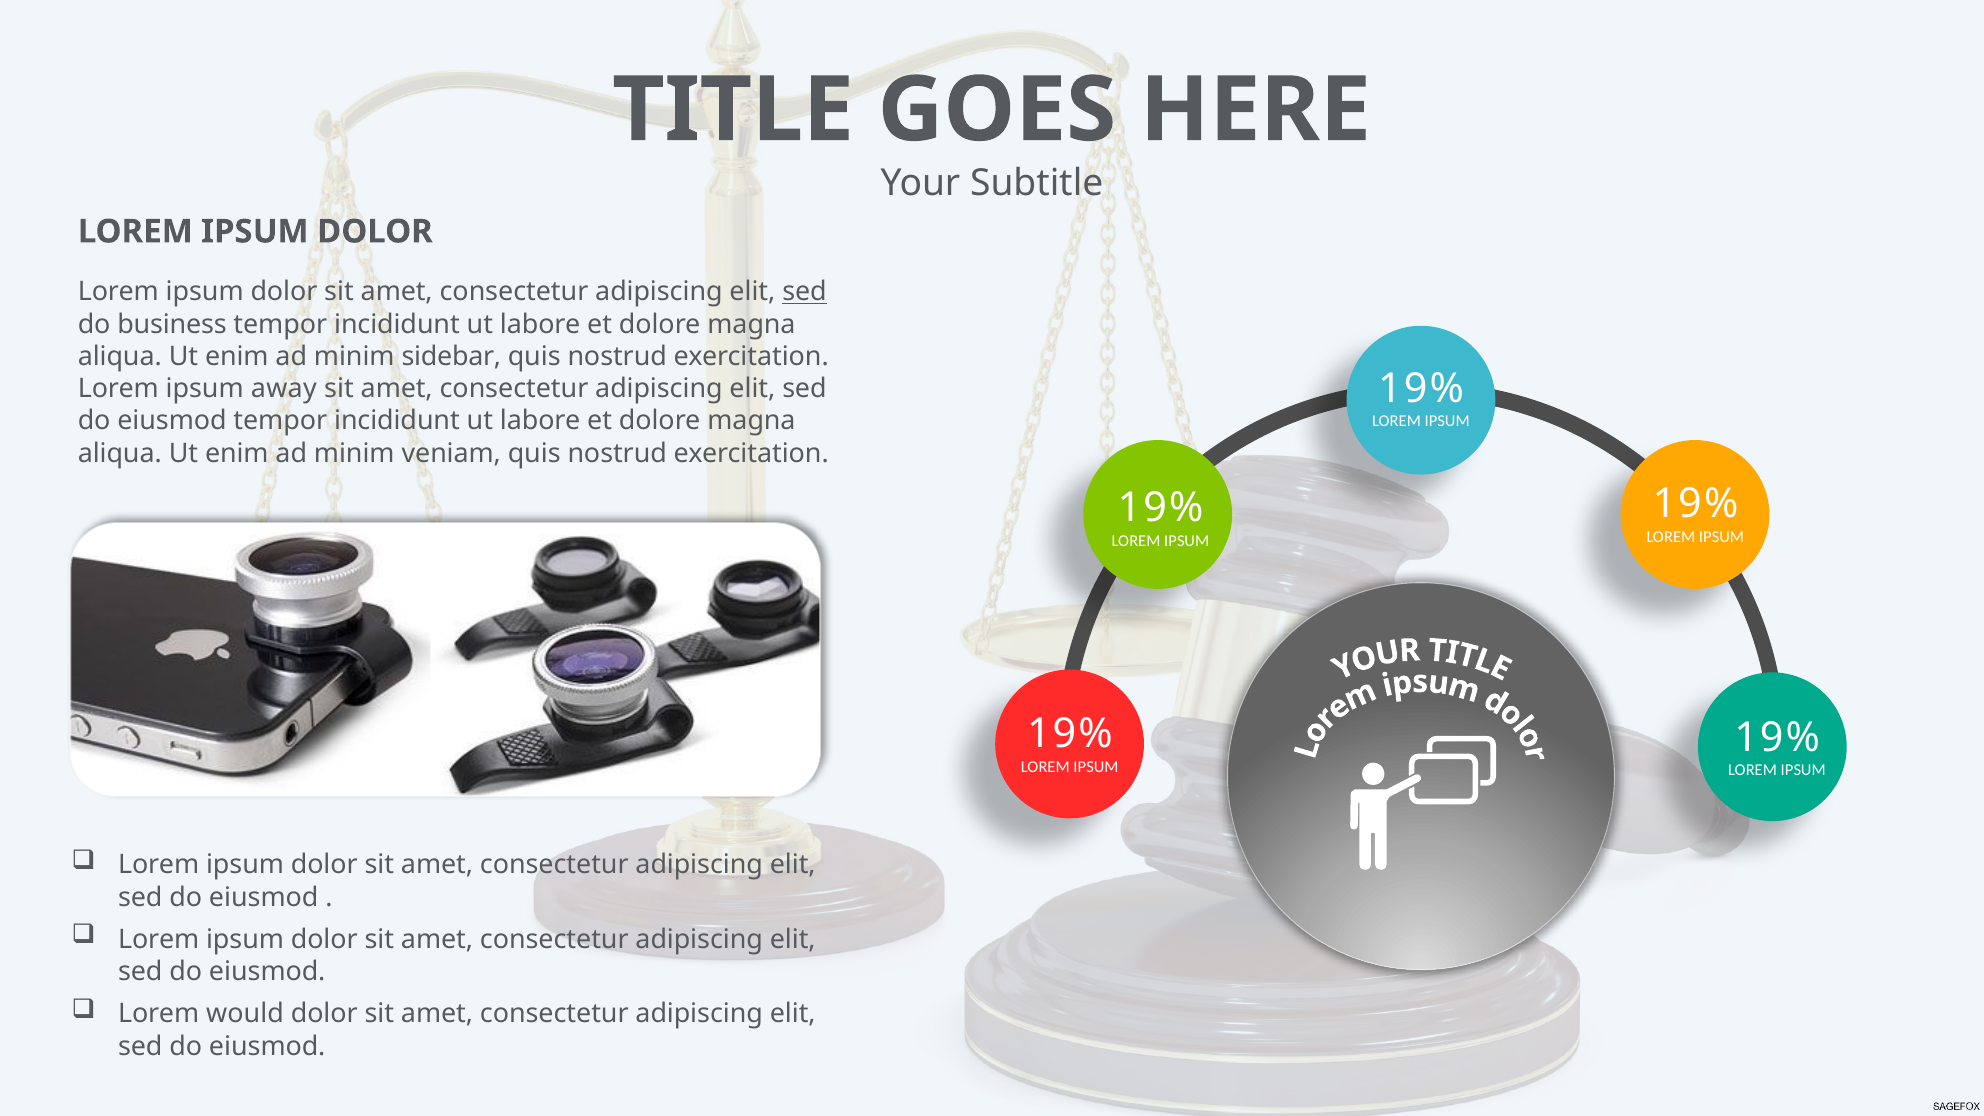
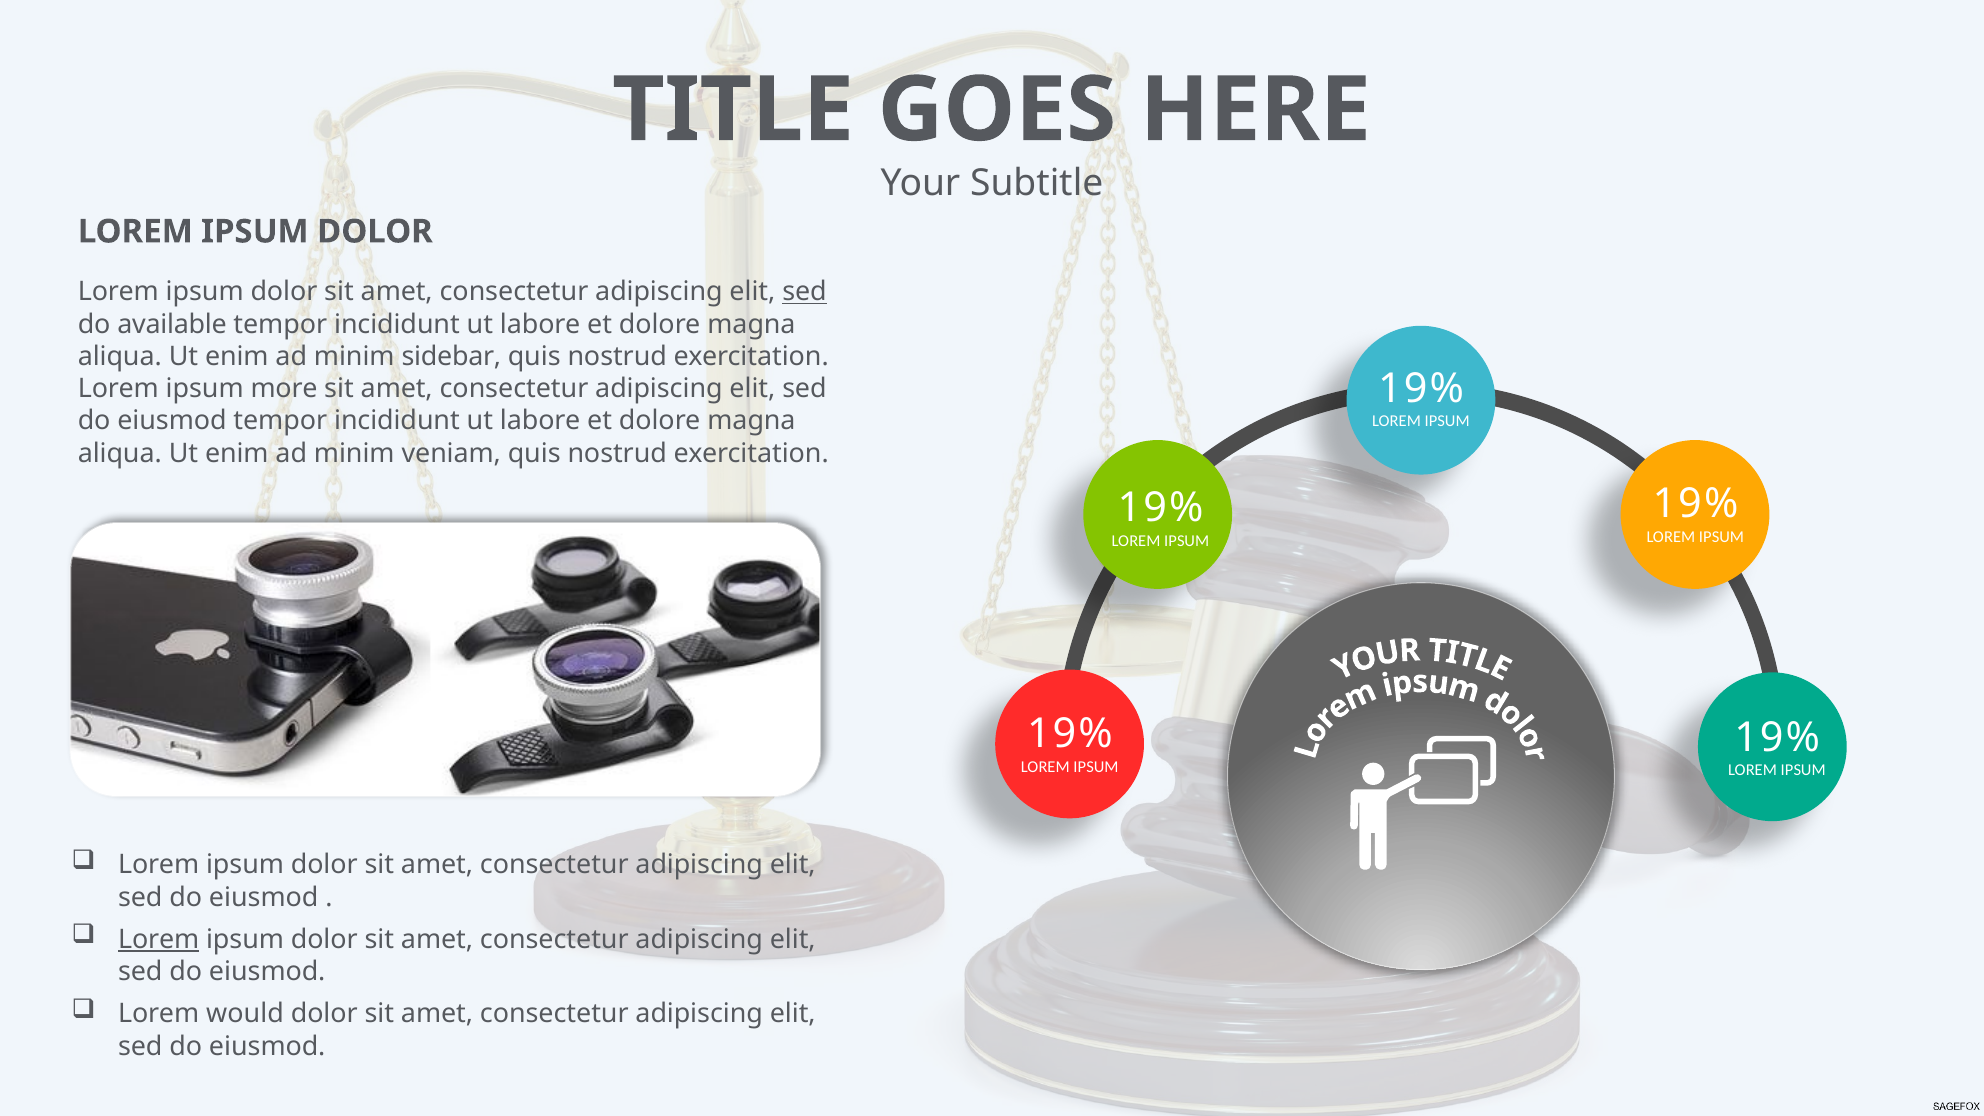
business: business -> available (172, 324)
away: away -> more (284, 389)
Lorem underline: none -> present (159, 940)
